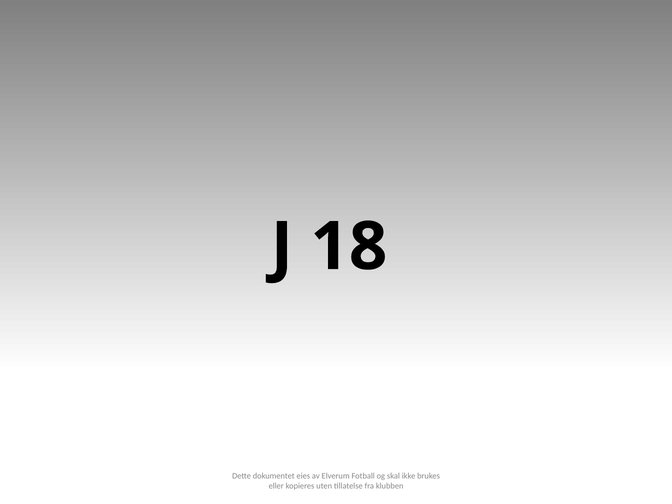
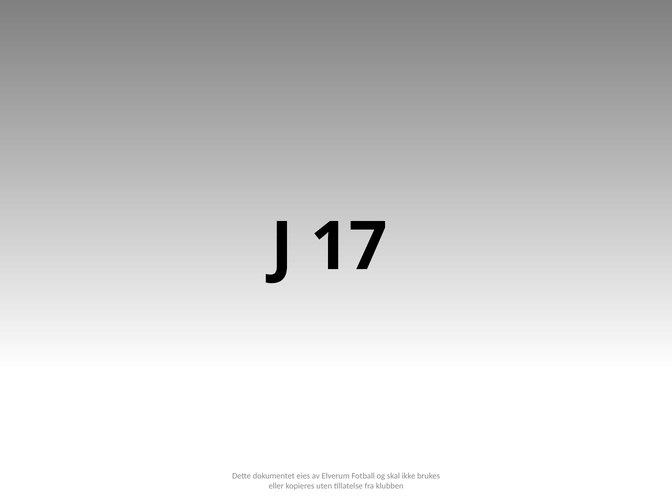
18: 18 -> 17 (349, 247)
